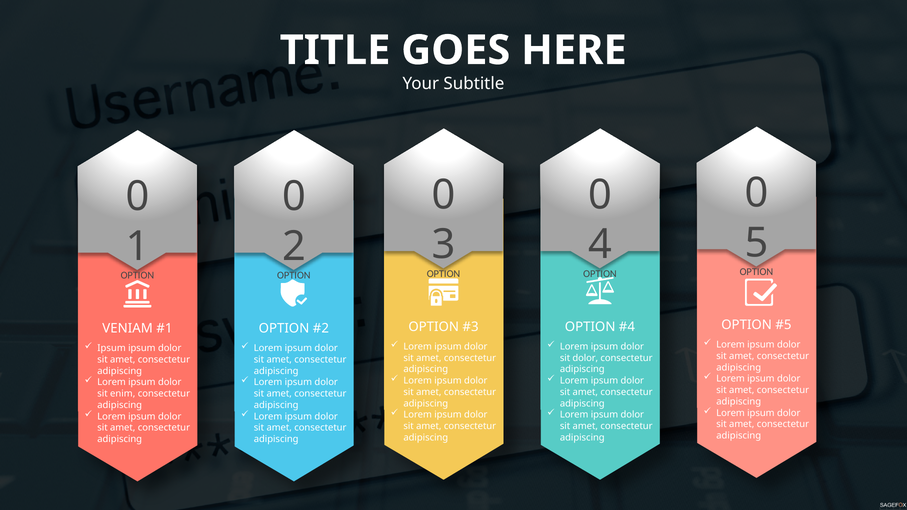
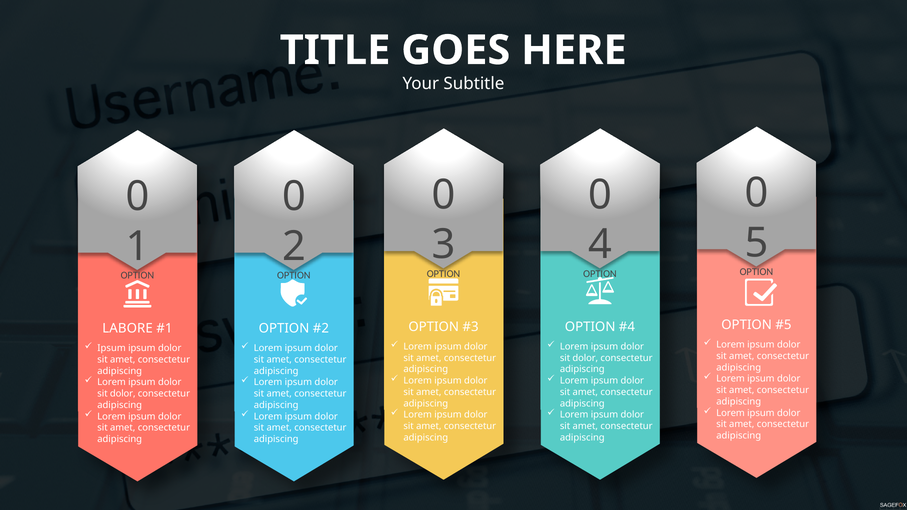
VENIAM: VENIAM -> LABORE (128, 328)
enim: enim -> dolor (123, 394)
